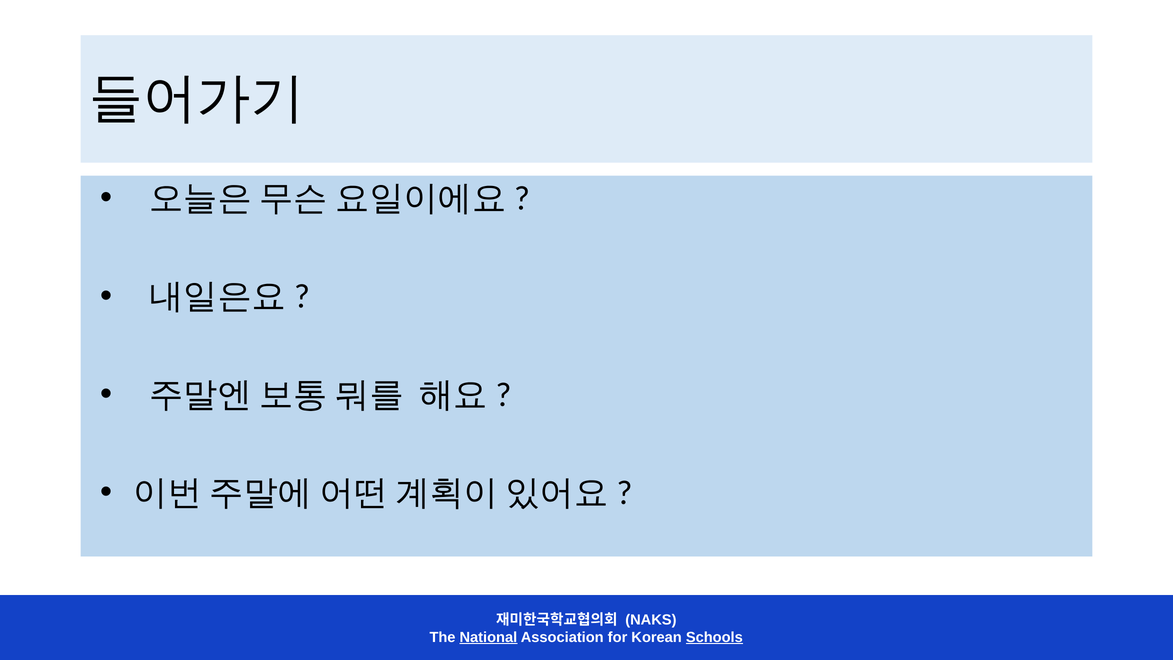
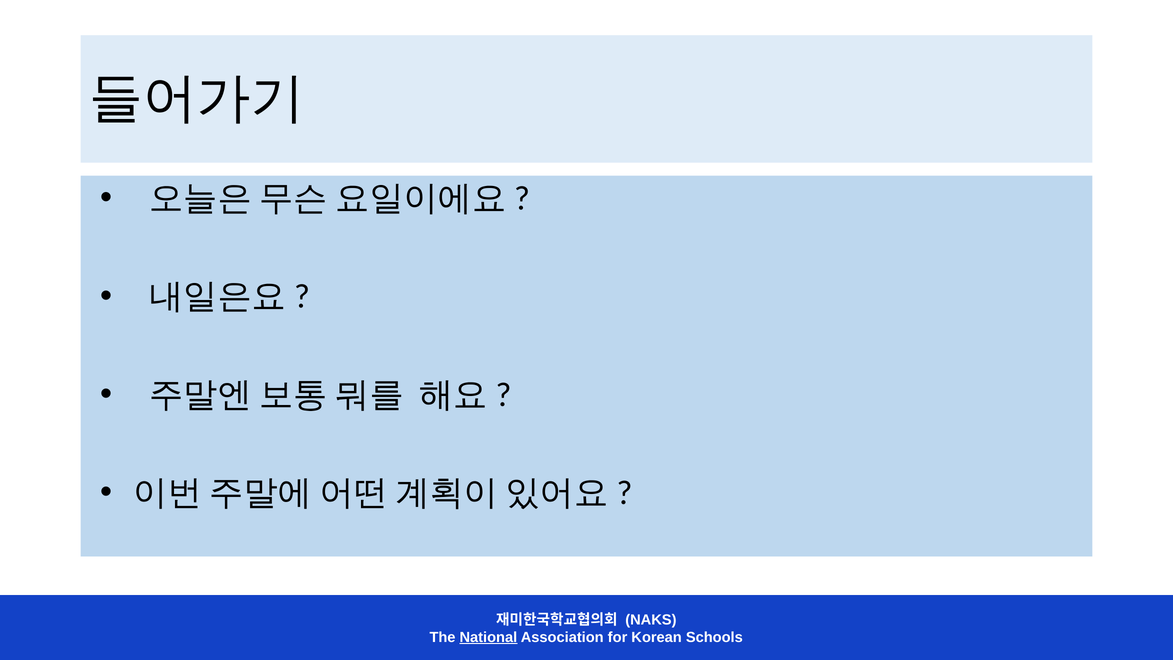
Schools underline: present -> none (714, 637)
